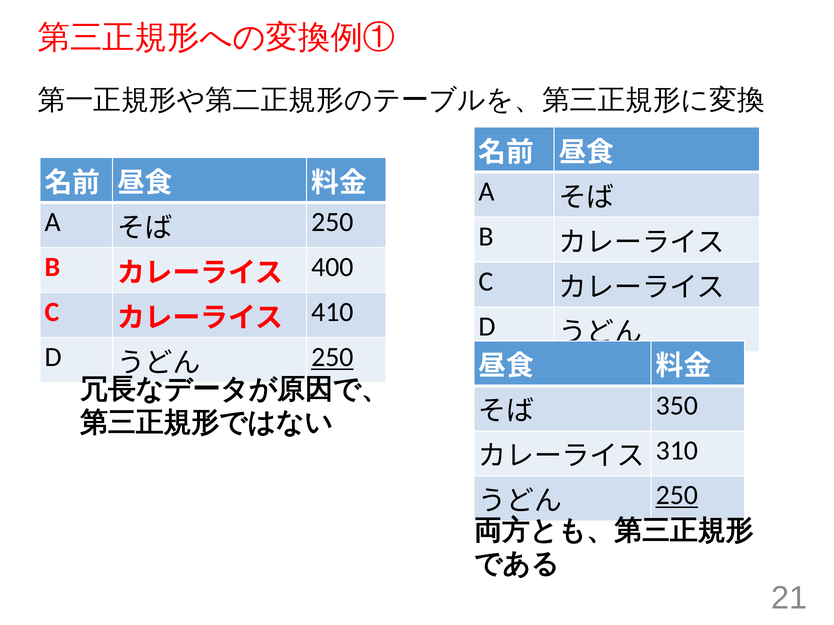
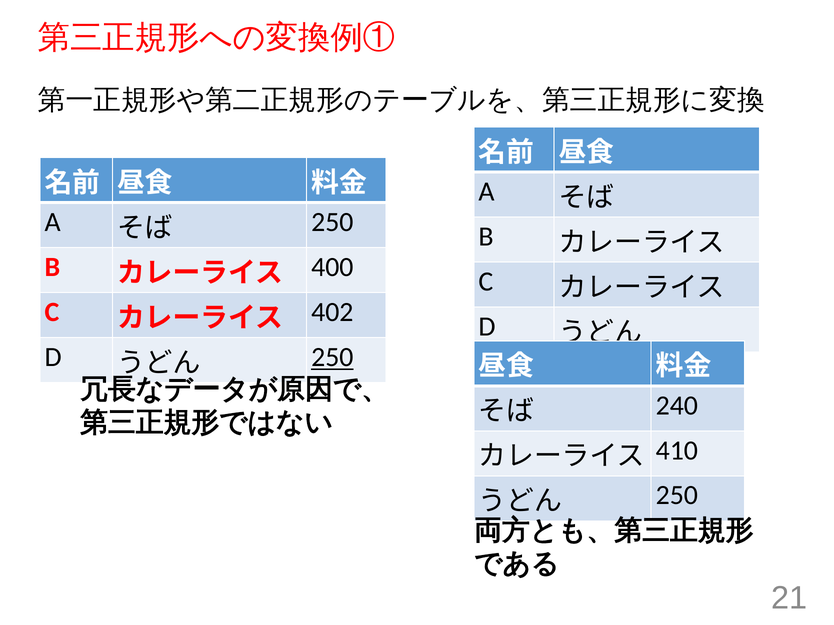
410: 410 -> 402 (332, 312)
350: 350 -> 240 (677, 406)
310: 310 -> 410 (677, 451)
250 underline: present -> none (677, 496)
